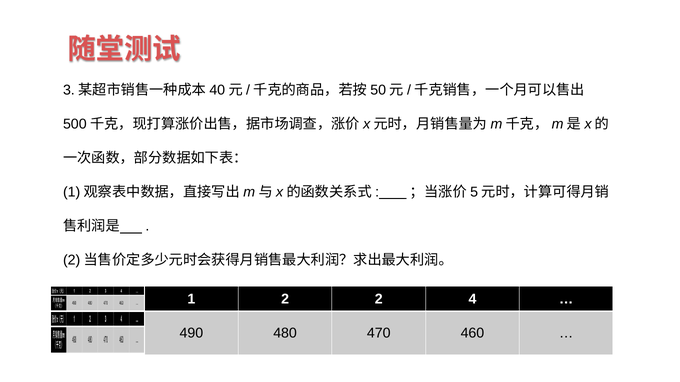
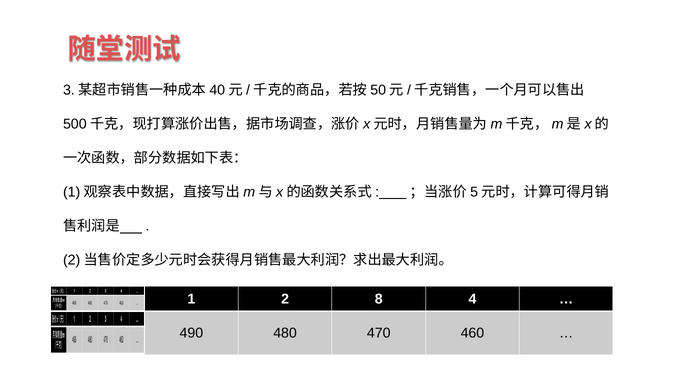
2 2: 2 -> 8 (379, 299)
